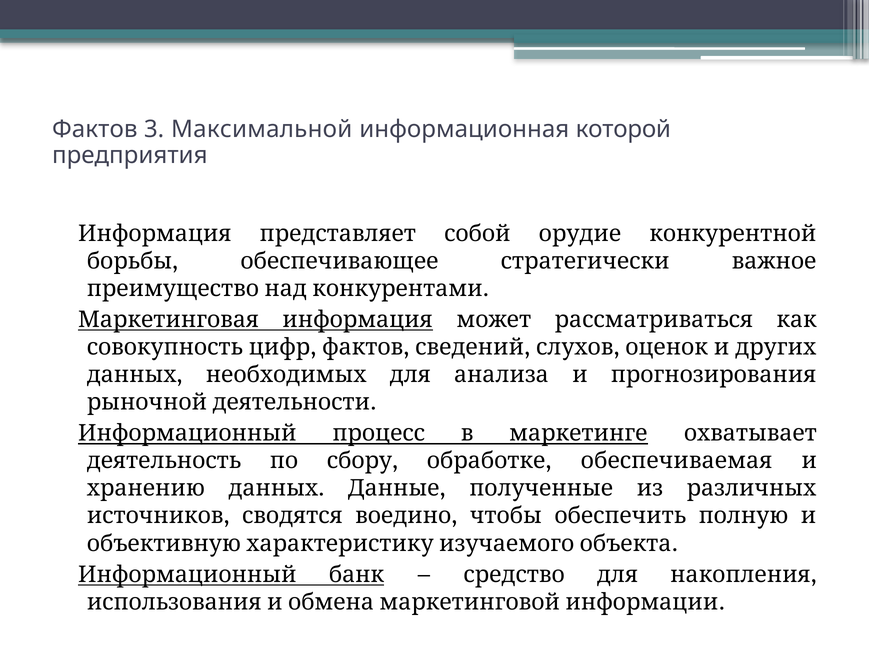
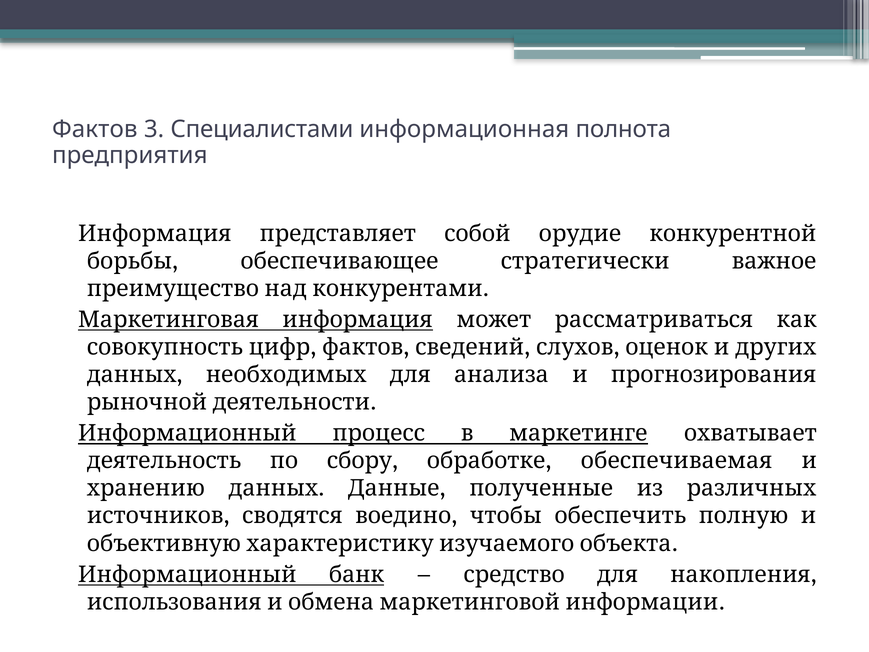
Максимальной: Максимальной -> Специалистами (262, 129)
которой: которой -> полнота (623, 129)
